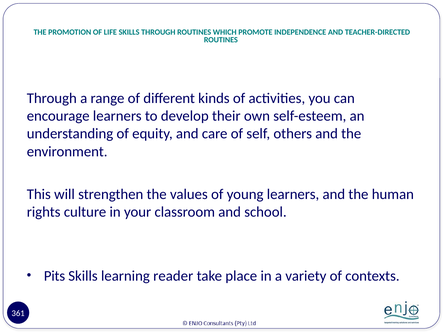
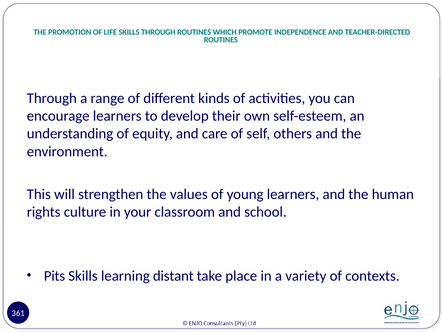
reader: reader -> distant (173, 275)
